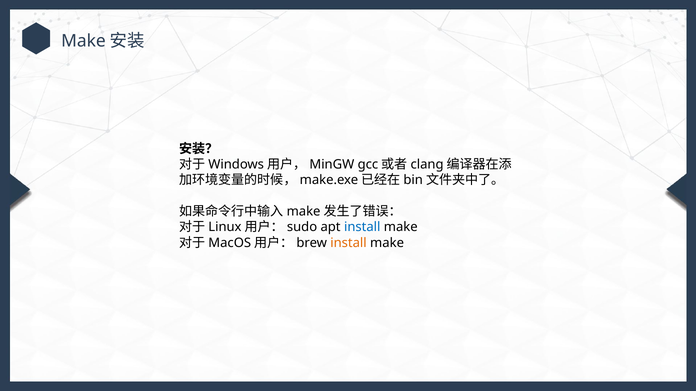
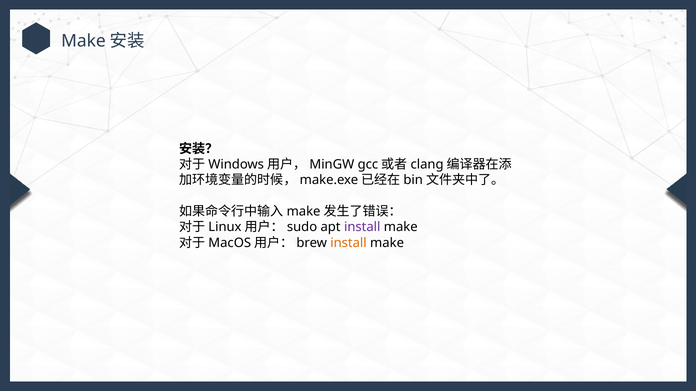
install colour: blue -> purple (362, 227)
